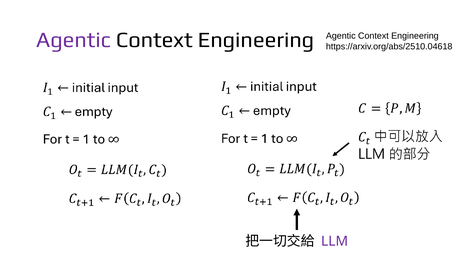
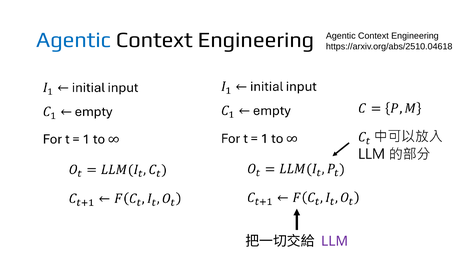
Agentic colour: purple -> blue (74, 40)
